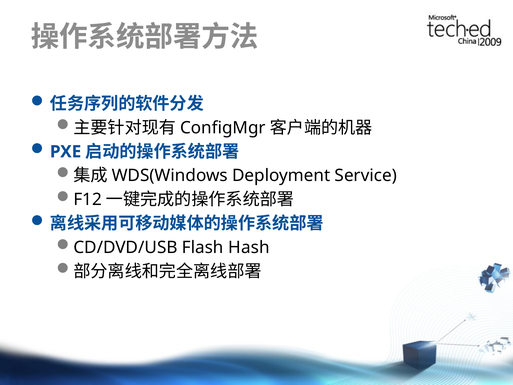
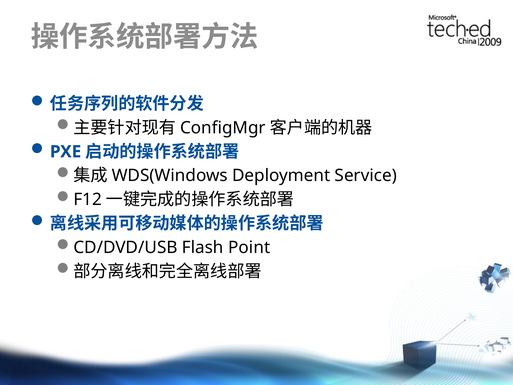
Hash: Hash -> Point (249, 247)
